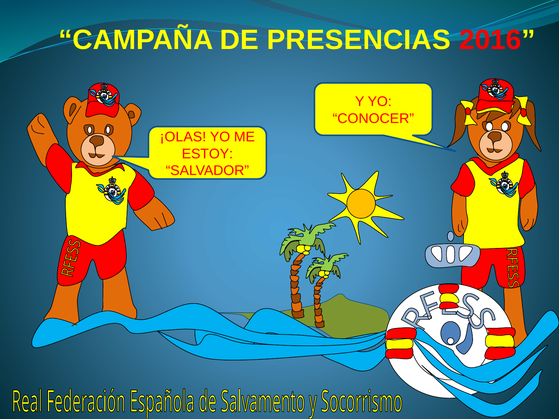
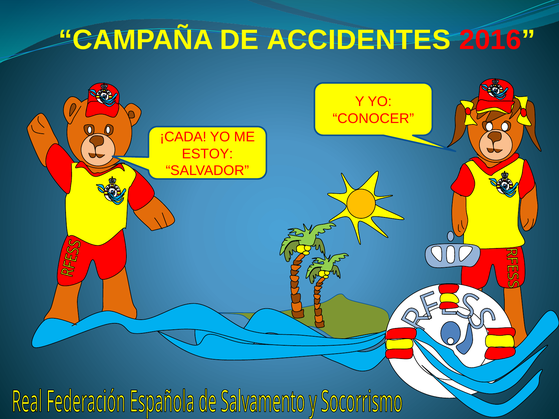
PRESENCIAS: PRESENCIAS -> ACCIDENTES (359, 40)
¡OLAS: ¡OLAS -> ¡CADA (183, 137)
